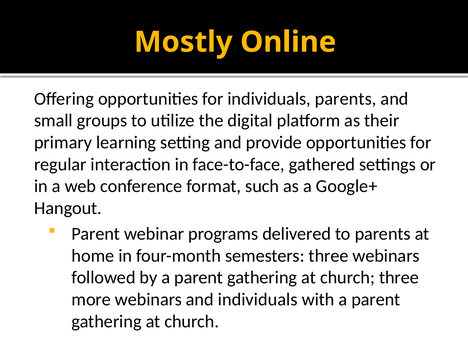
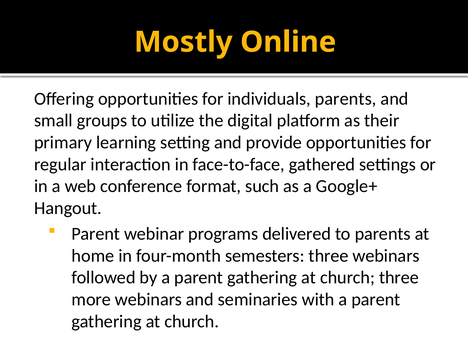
and individuals: individuals -> seminaries (258, 299)
